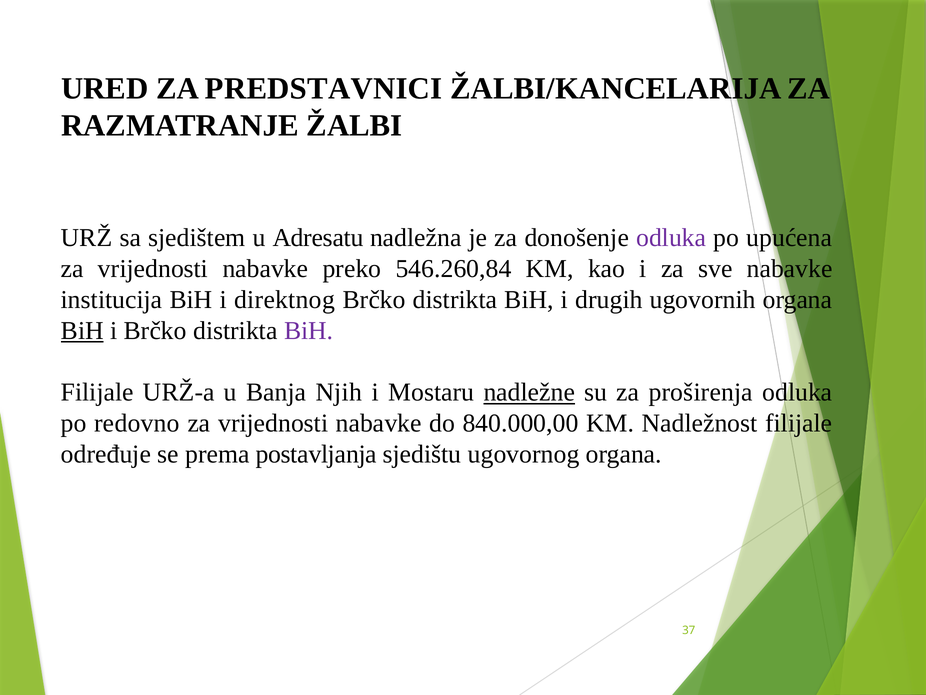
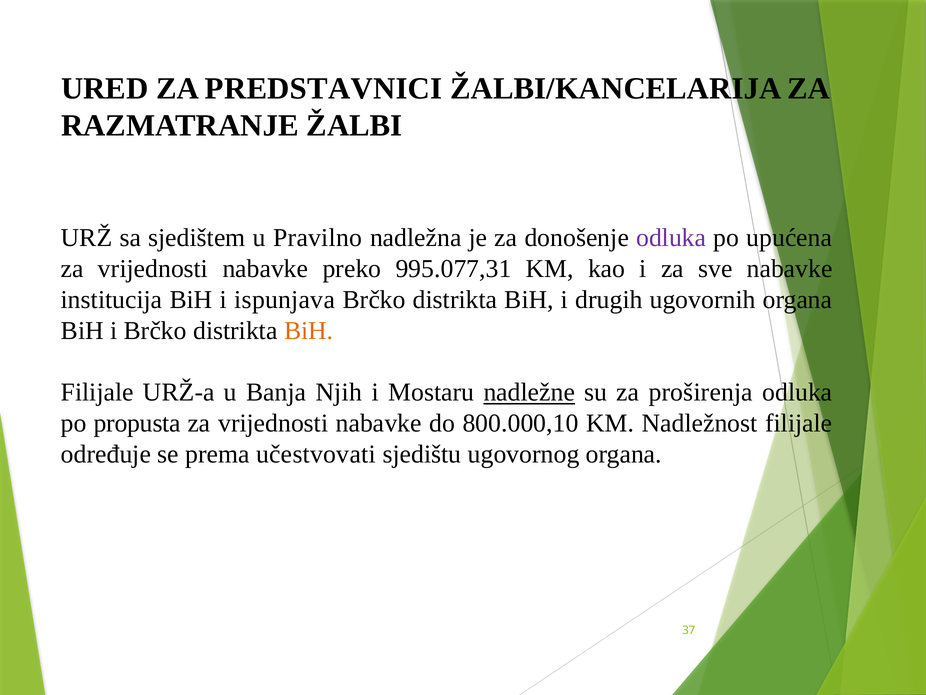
Adresatu: Adresatu -> Pravilno (318, 238)
546.260,84: 546.260,84 -> 995.077,31 (454, 269)
direktnog: direktnog -> ispunjava (285, 300)
BiH underline: present -> none (82, 330)
BiH colour: purple -> orange (309, 330)
redovno: redovno -> propusta (137, 423)
840.000,00: 840.000,00 -> 800.000,10 (521, 423)
postavljanja: postavljanja -> učestvovati (316, 454)
